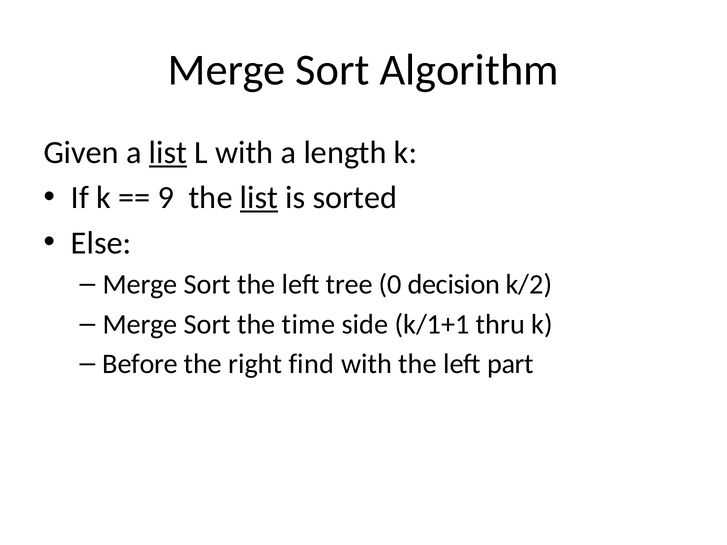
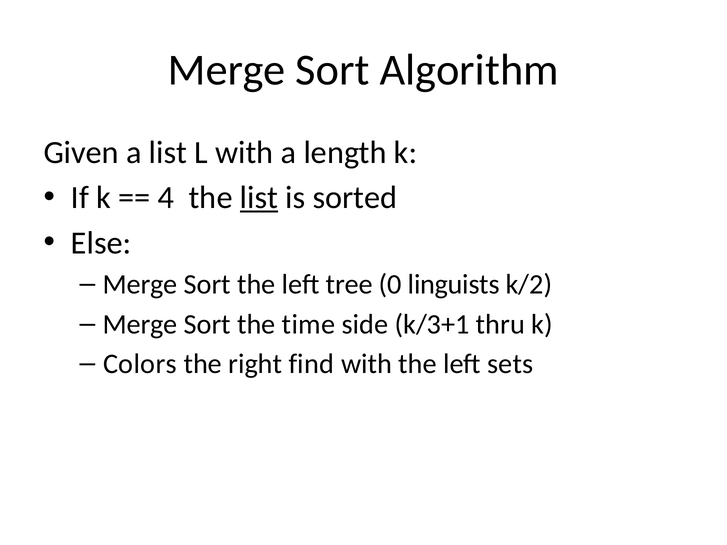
list underline: present -> none (168, 153)
9: 9 -> 4 (166, 198)
decision: decision -> linguists (454, 285)
k/1+1: k/1+1 -> k/3+1 (432, 324)
Before: Before -> Colors (140, 364)
part: part -> sets (510, 364)
